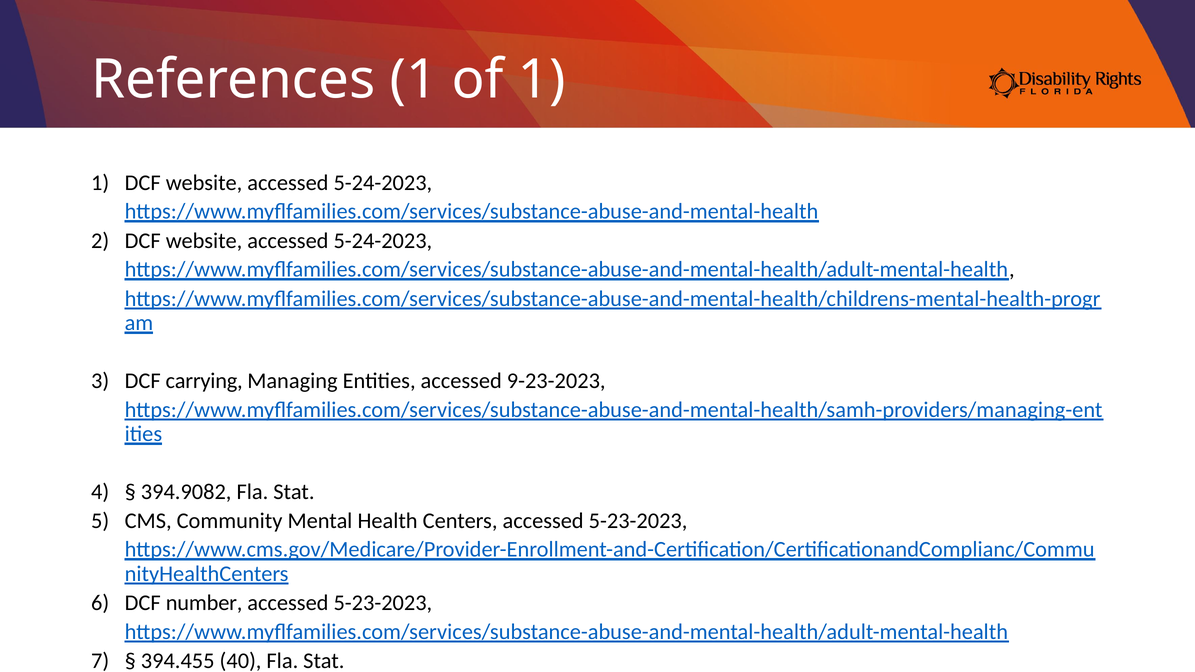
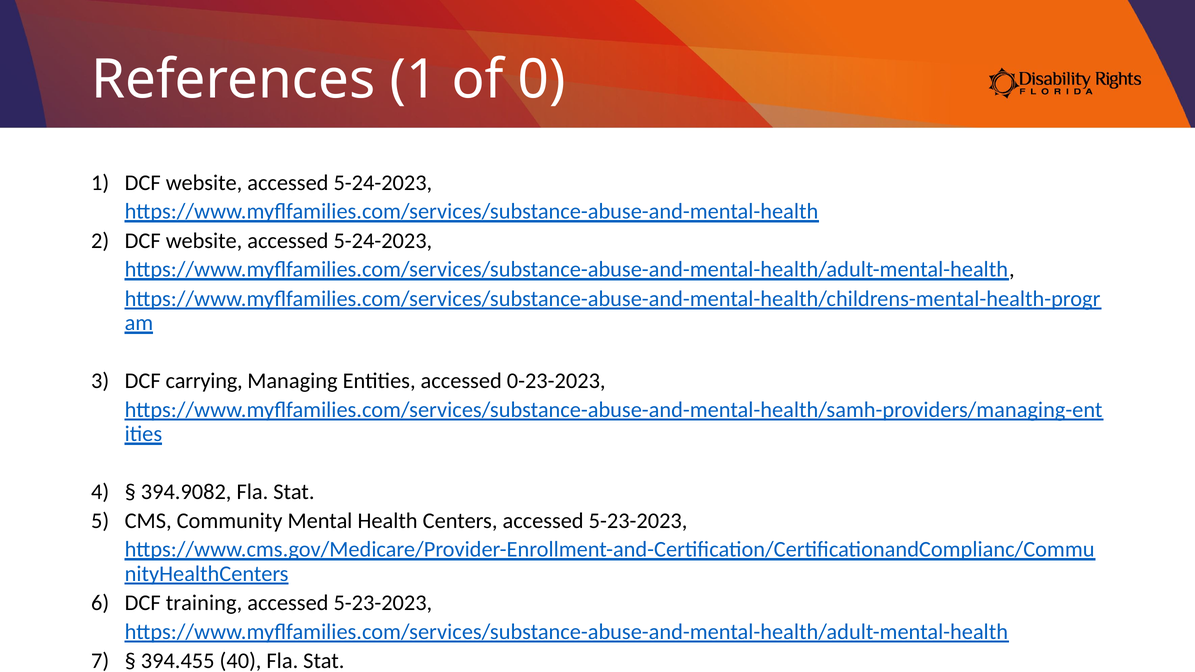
of 1: 1 -> 0 (542, 80)
9-23-2023: 9-23-2023 -> 0-23-2023 (556, 381)
number: number -> training (204, 603)
